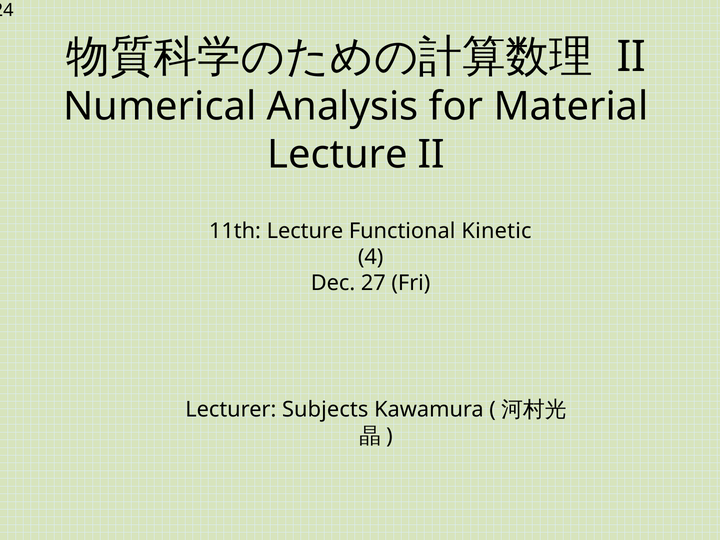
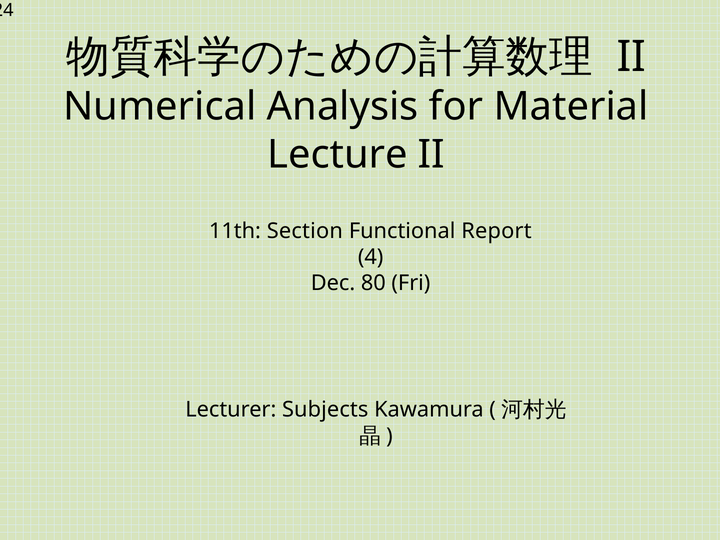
11th Lecture: Lecture -> Section (305, 231)
Kinetic: Kinetic -> Report (497, 231)
27: 27 -> 80 (373, 283)
